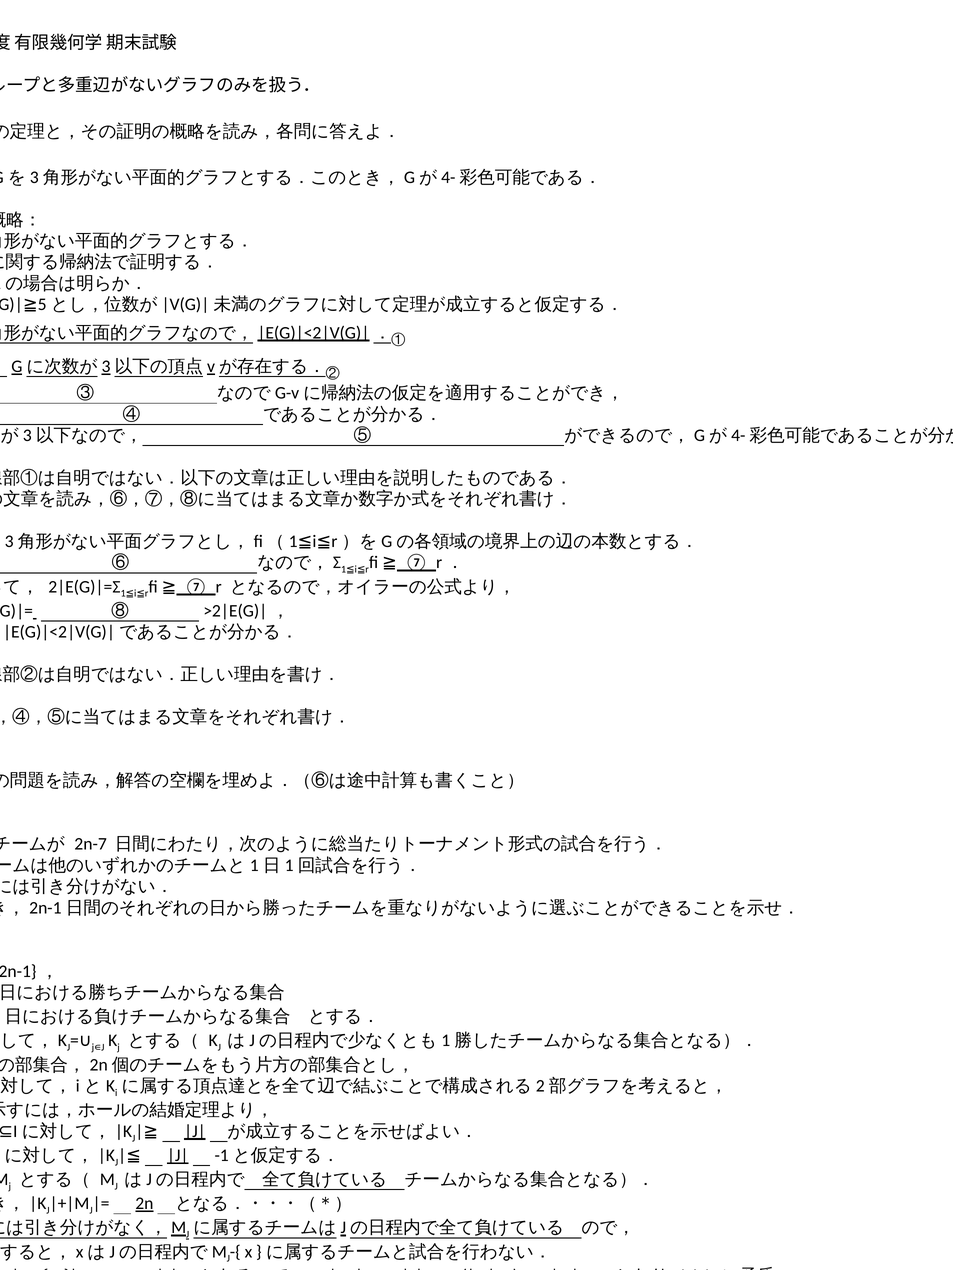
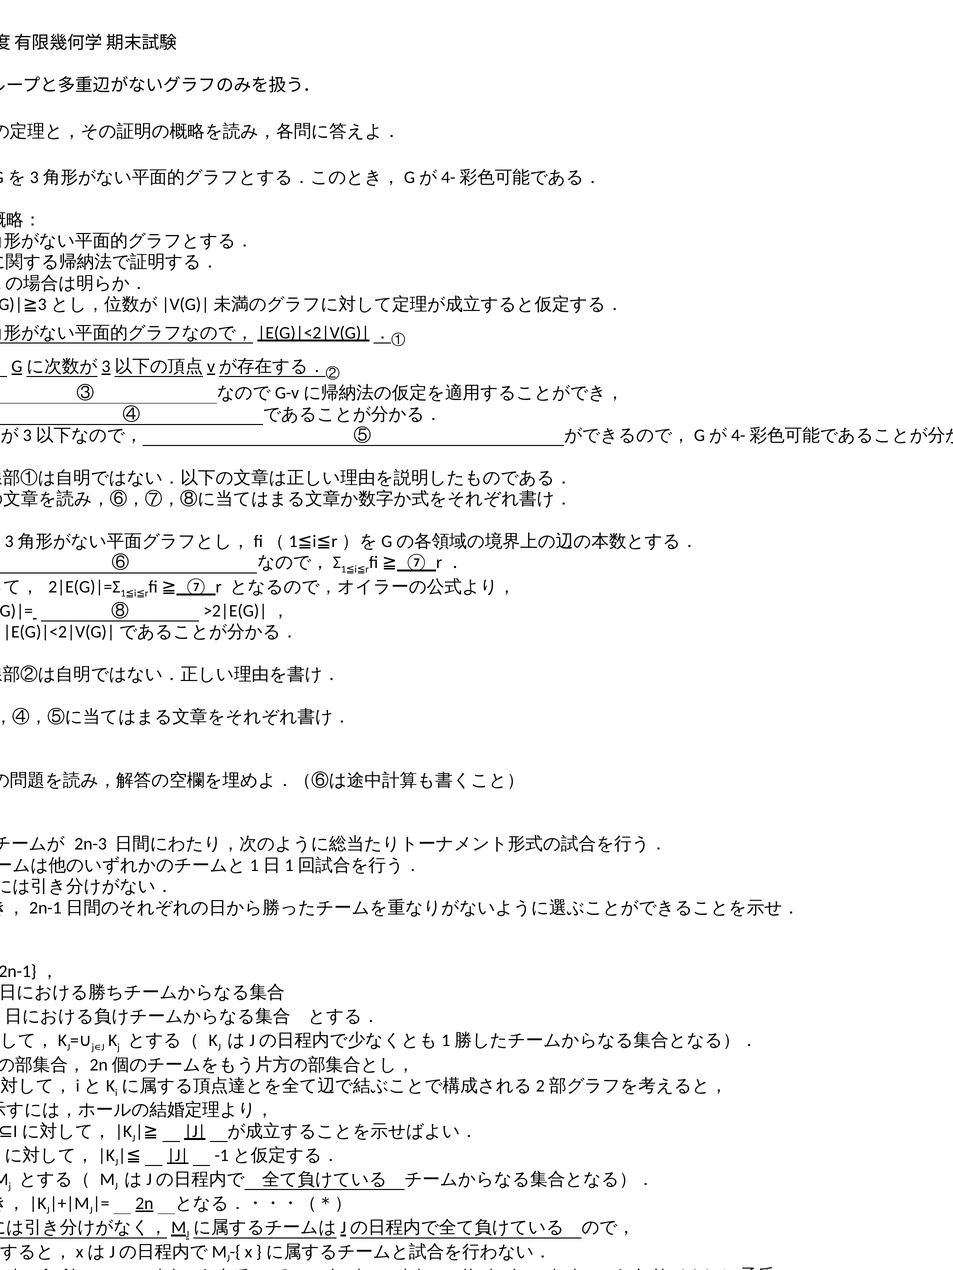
5: 5 -> 3 (42, 305)
2n-7: 2n-7 -> 2n-3 (91, 845)
